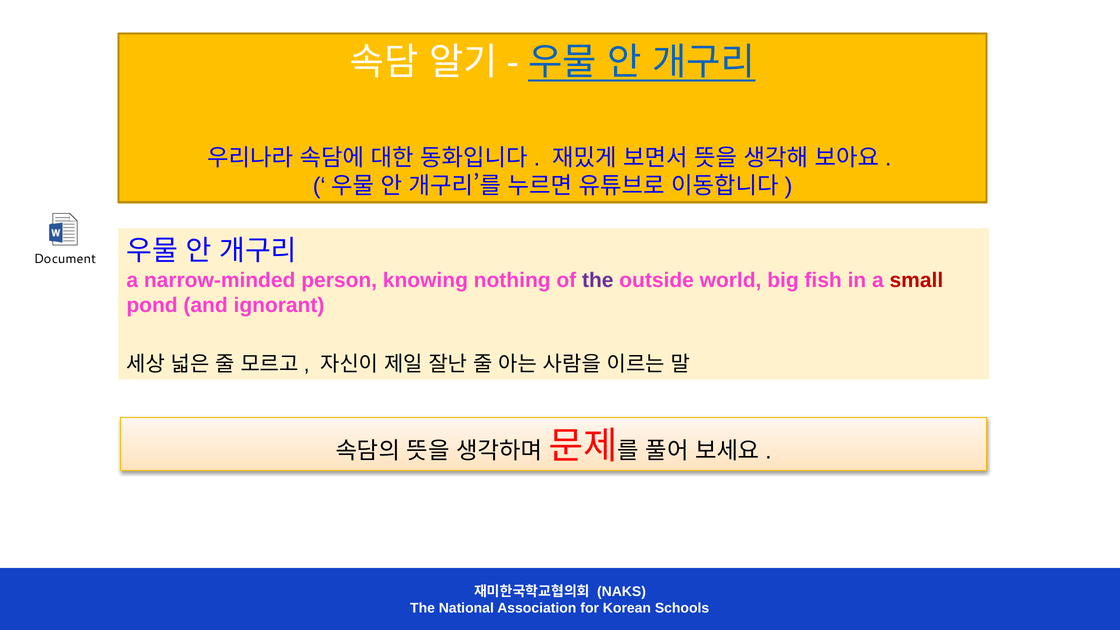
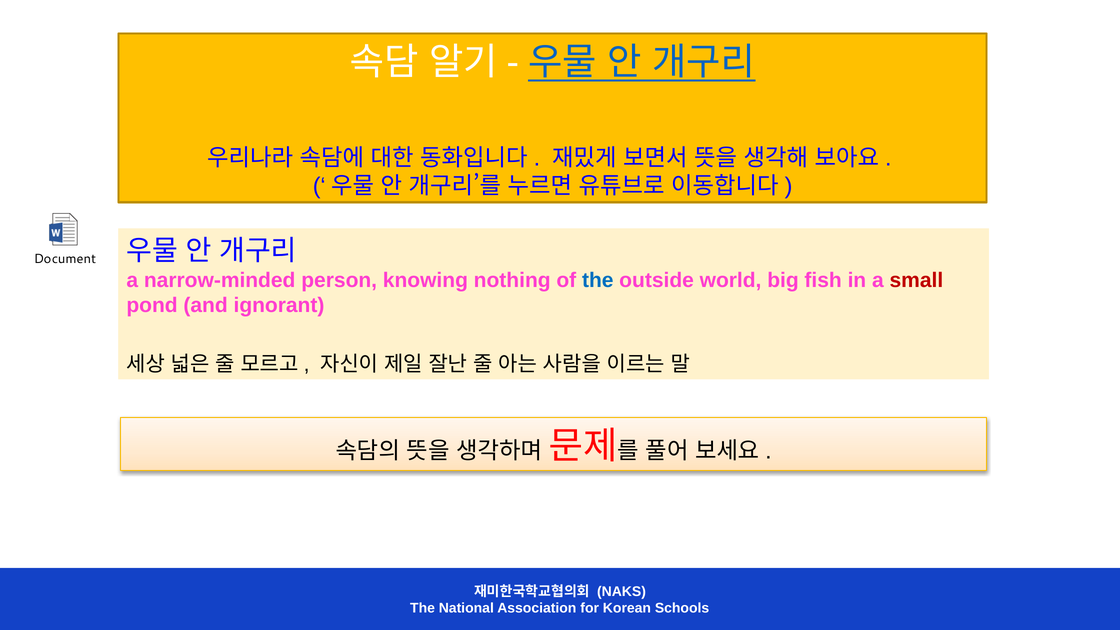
the colour: purple -> blue (598, 280)
